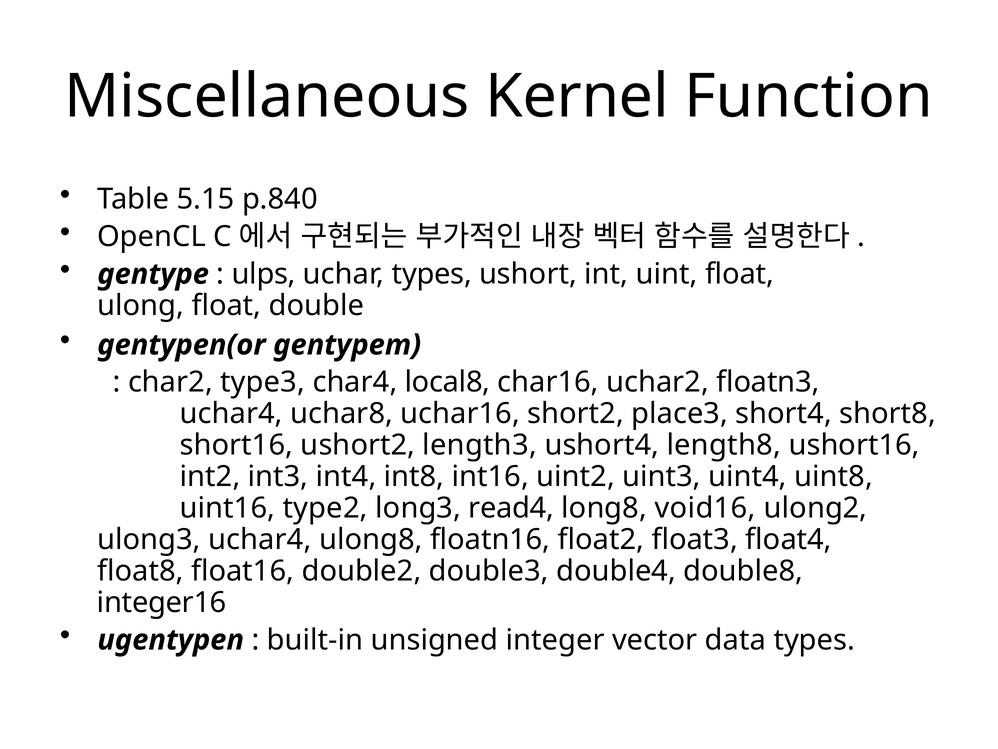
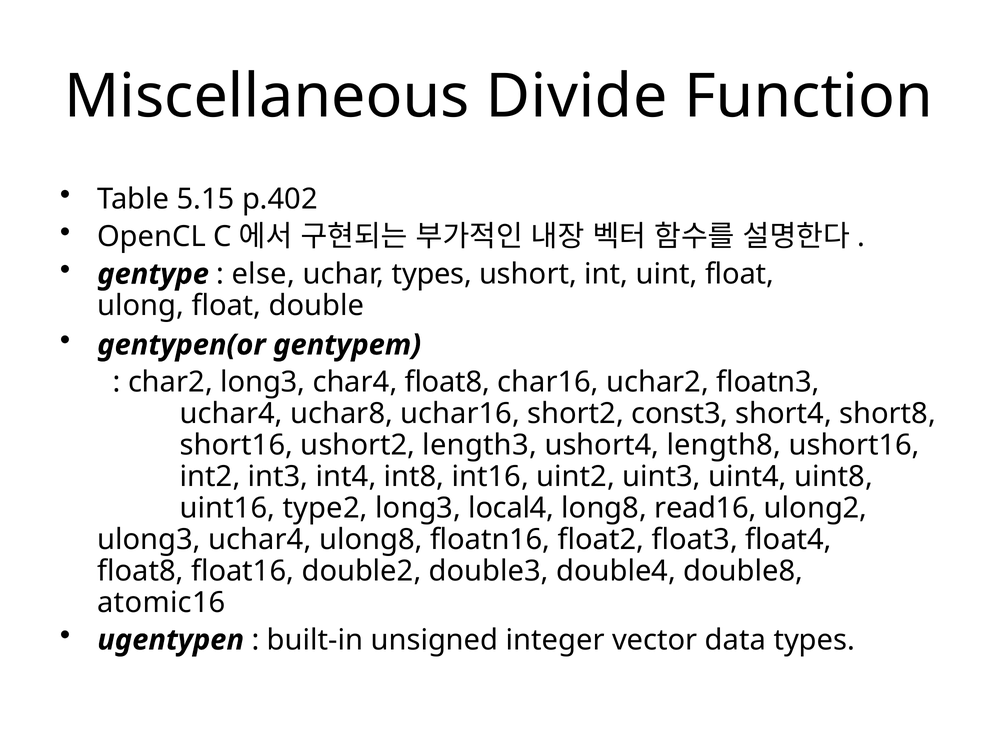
Kernel: Kernel -> Divide (577, 97)
p.840: p.840 -> p.402 (280, 199)
ulps: ulps -> else (263, 274)
char2 type3: type3 -> long3 (263, 382)
char4 local8: local8 -> float8 (447, 382)
place3: place3 -> const3 (680, 414)
read4: read4 -> local4 (511, 508)
void16: void16 -> read16 (705, 508)
integer16: integer16 -> atomic16 (161, 602)
